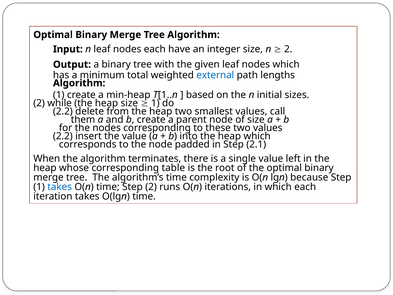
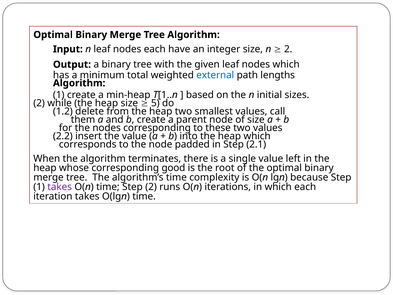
1: 1 -> 5 (155, 103)
2.2: 2.2 -> 1.2 (63, 111)
table: table -> good (173, 168)
takes colour: blue -> purple (60, 187)
